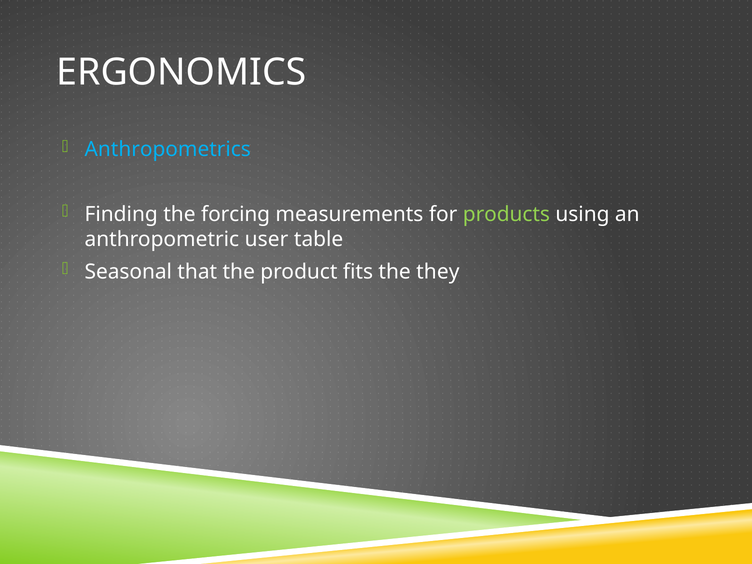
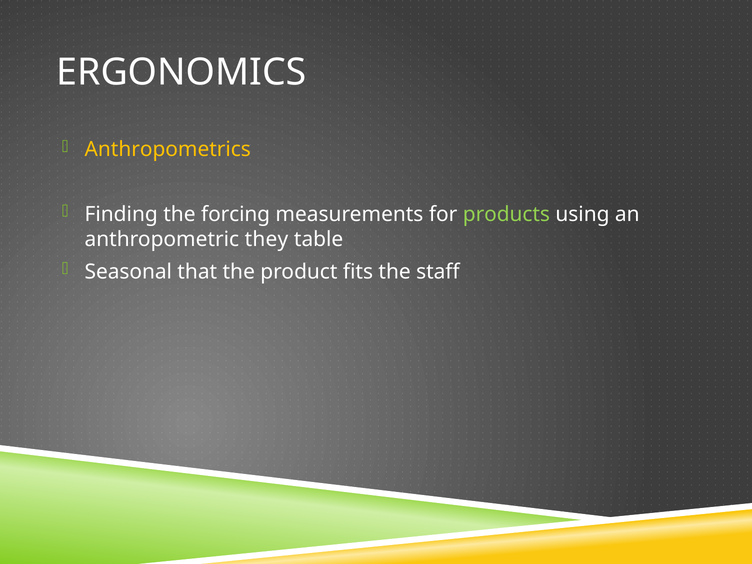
Anthropometrics colour: light blue -> yellow (168, 149)
user: user -> they (266, 239)
they: they -> staff (438, 272)
